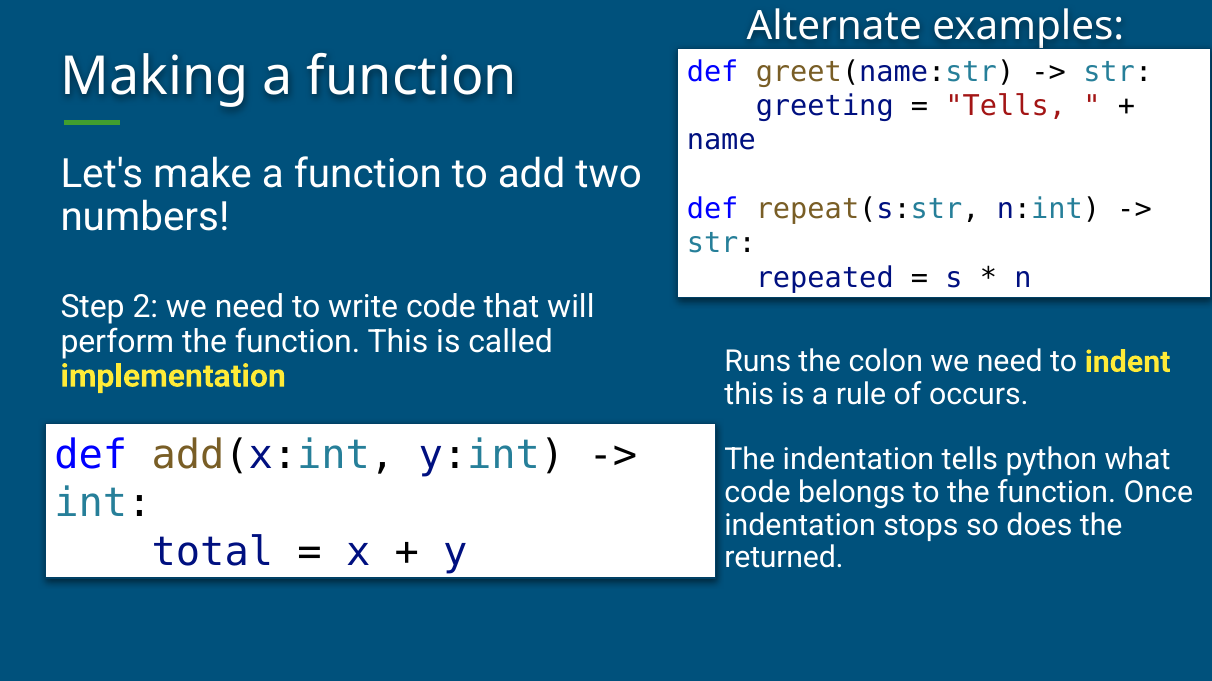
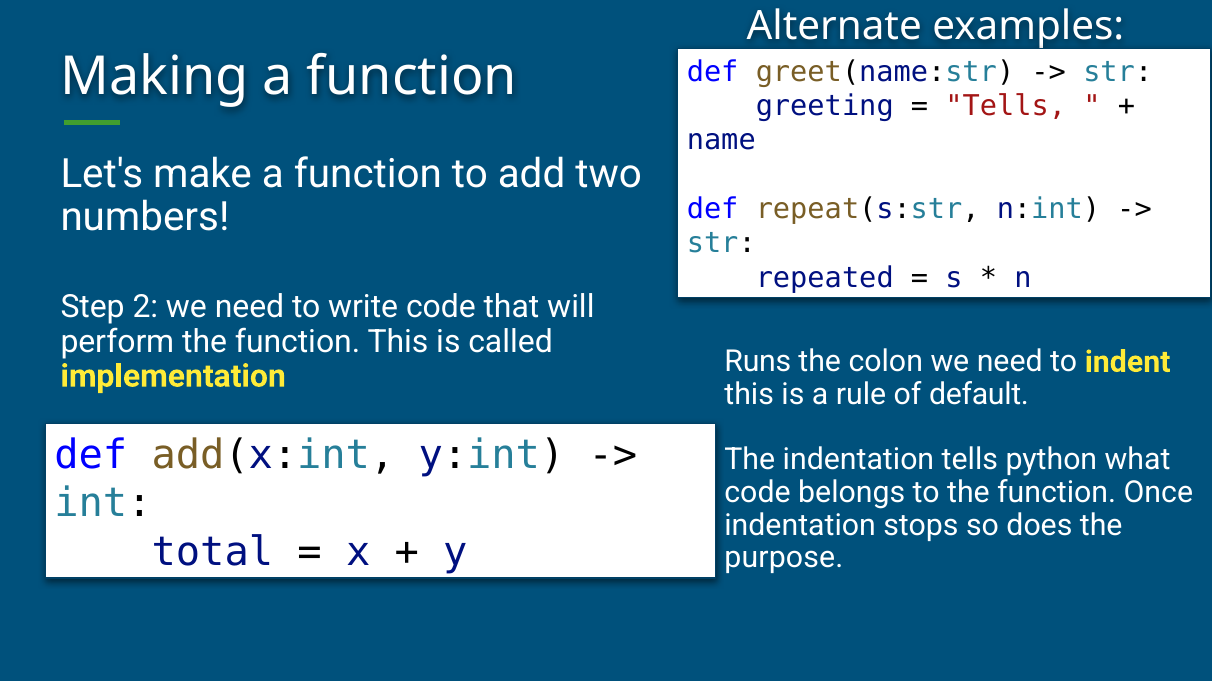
occurs: occurs -> default (979, 395)
returned: returned -> purpose (784, 559)
